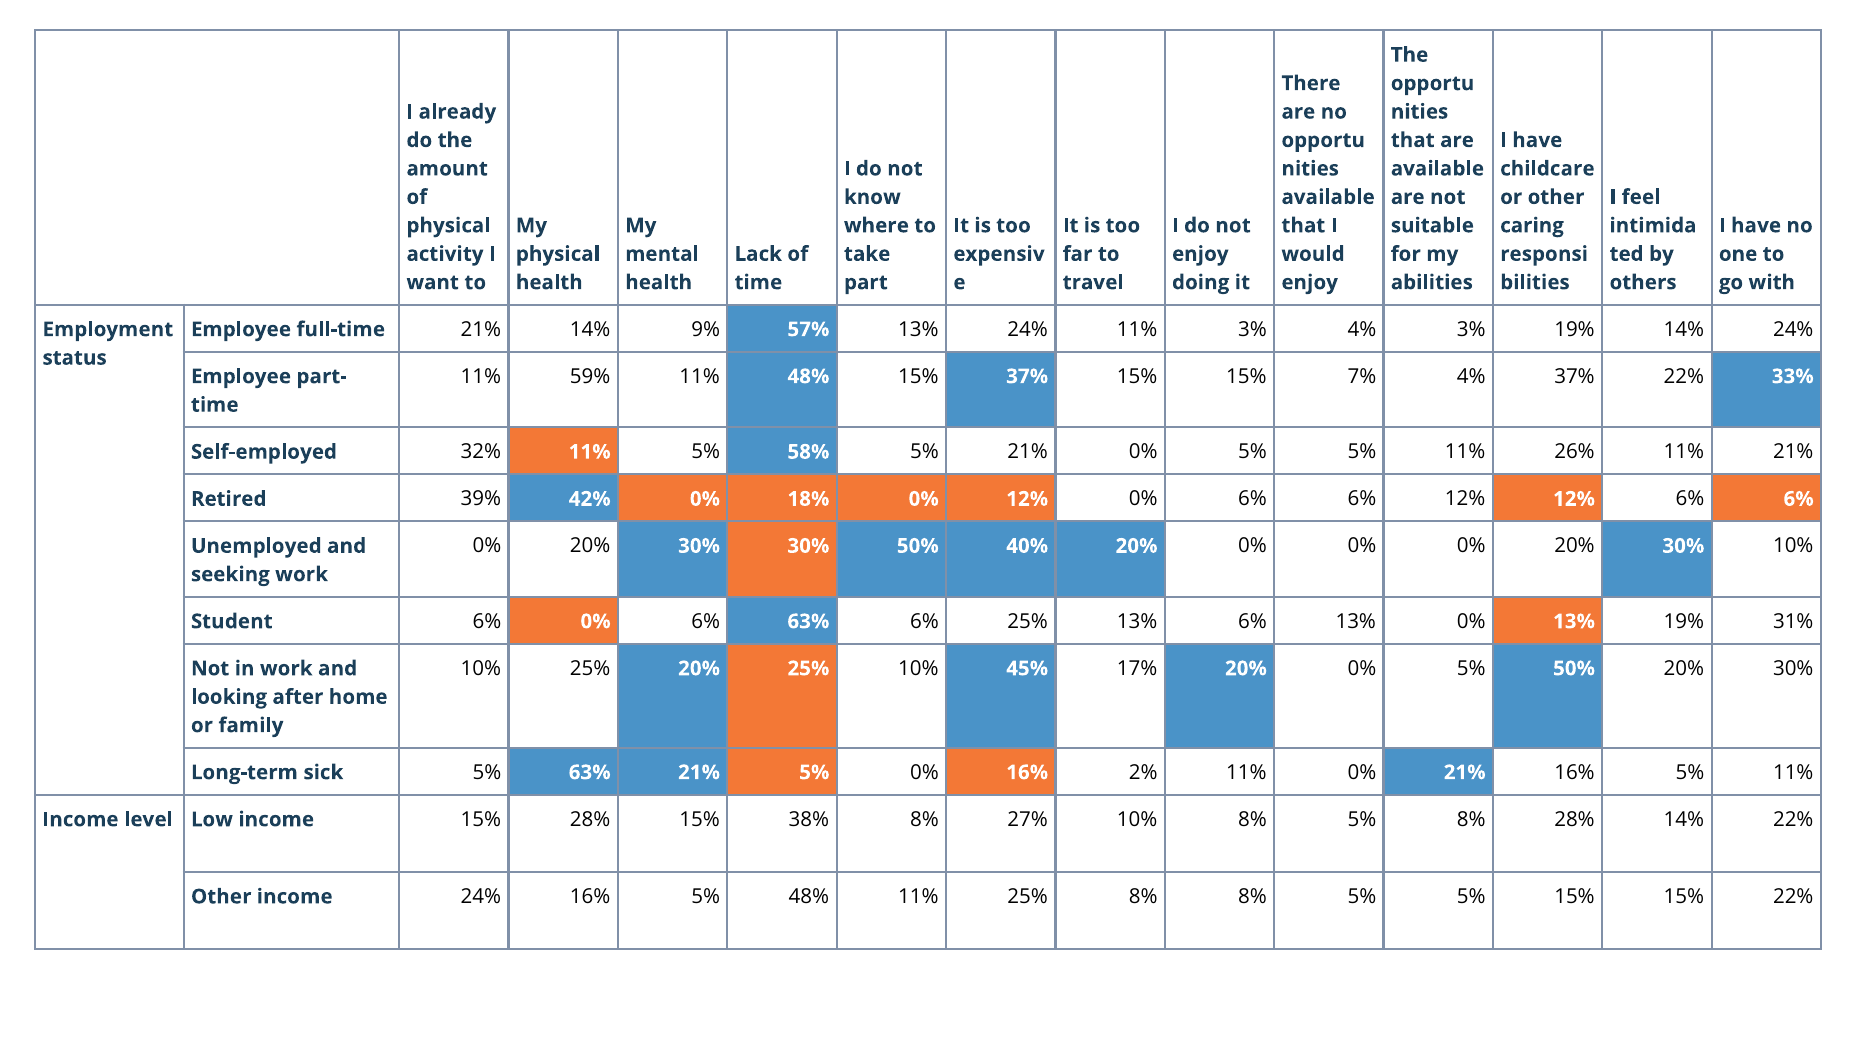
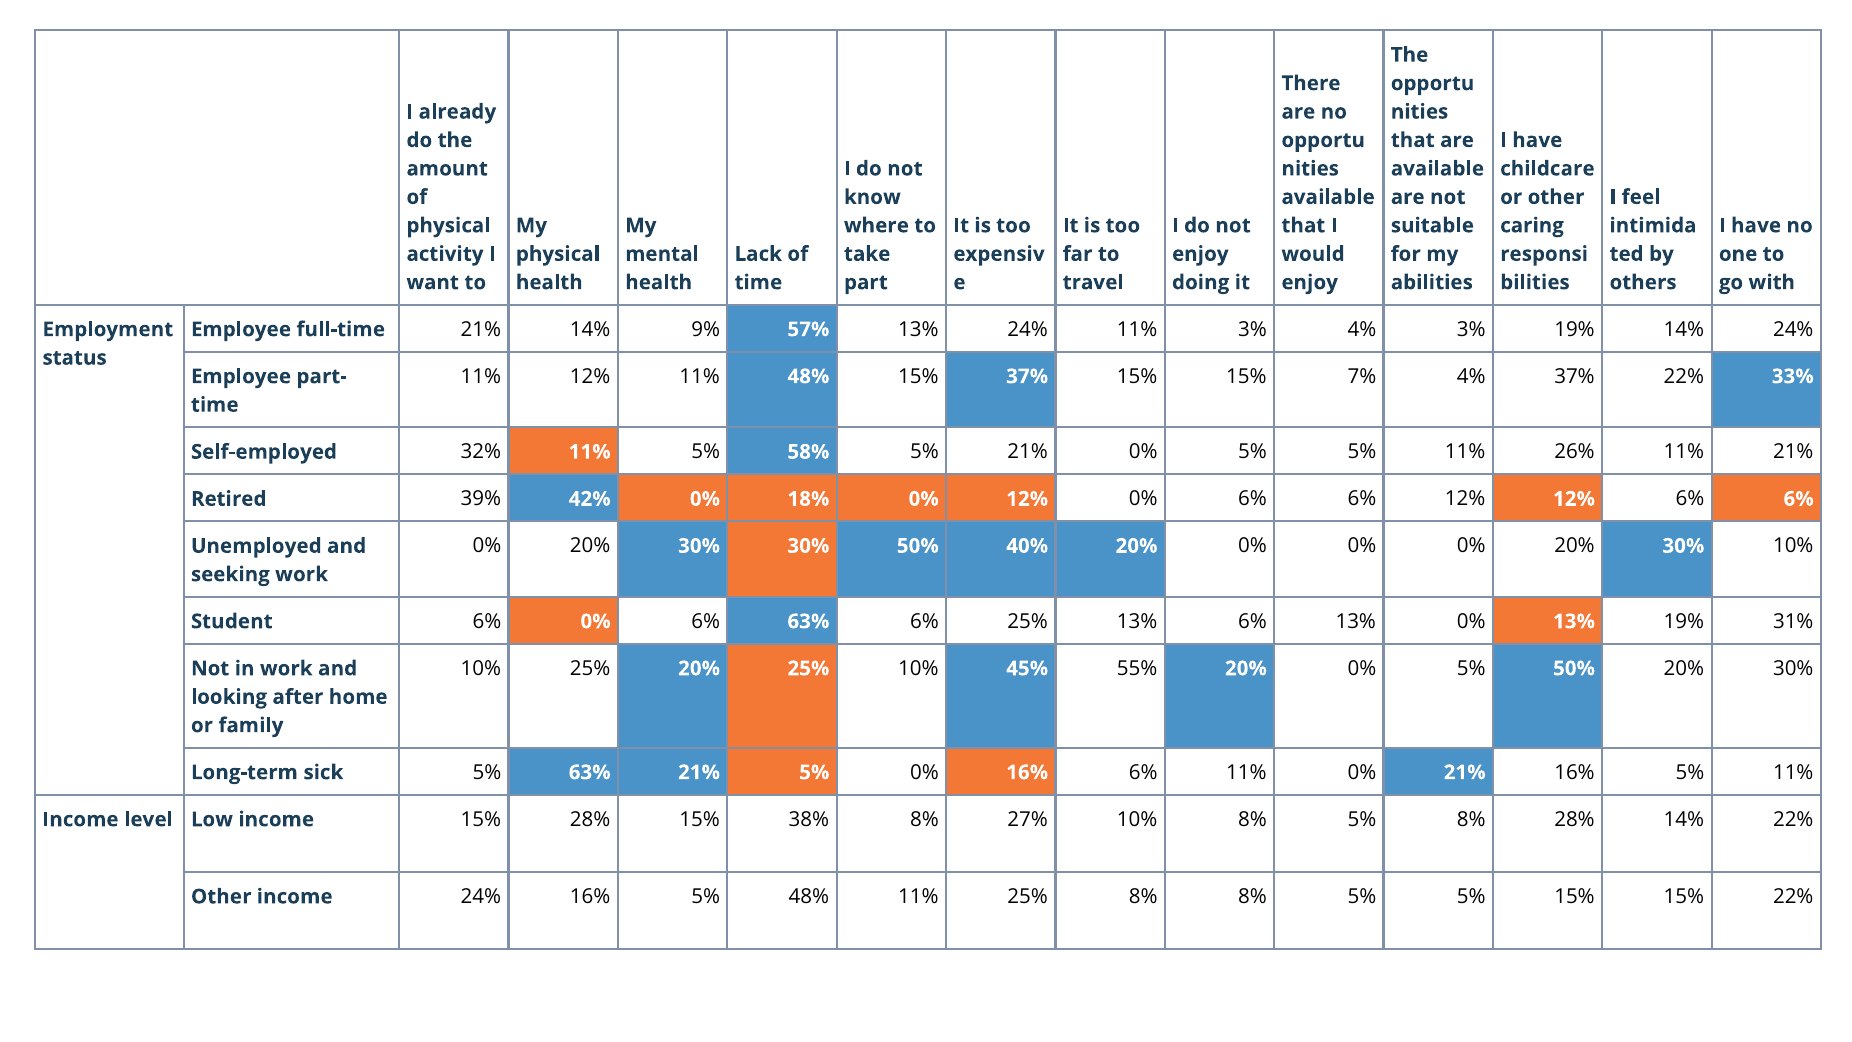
11% 59%: 59% -> 12% (590, 376)
17%: 17% -> 55% (1137, 668)
16% 2%: 2% -> 6% (1143, 772)
